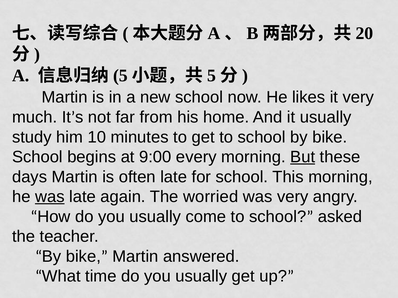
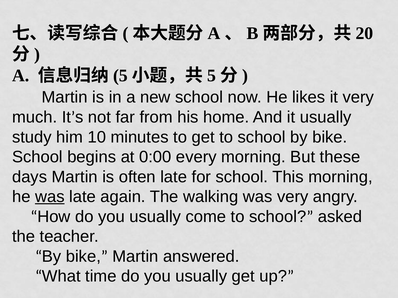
9:00: 9:00 -> 0:00 (155, 157)
But underline: present -> none (303, 157)
worried: worried -> walking (211, 197)
